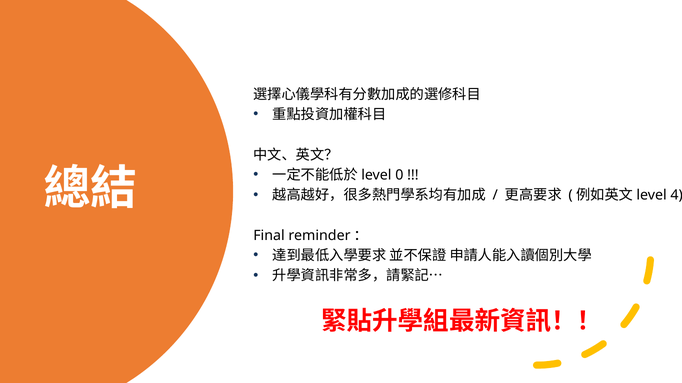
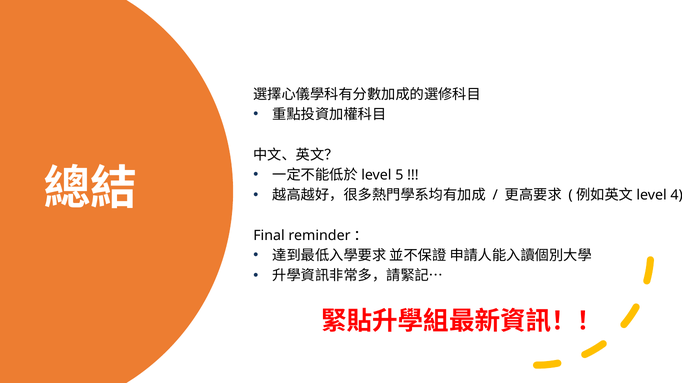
0: 0 -> 5 (399, 175)
